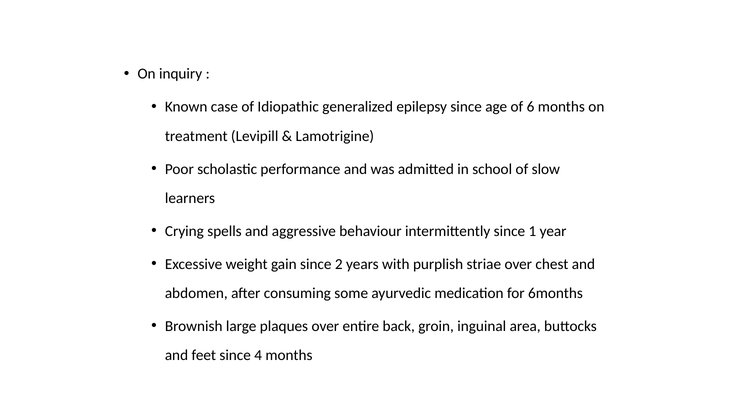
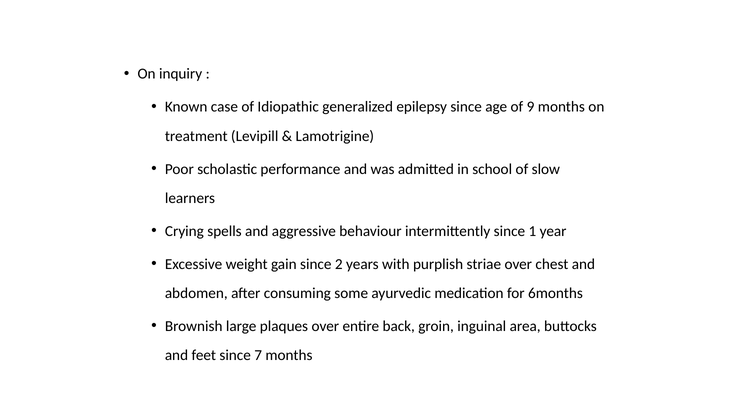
6: 6 -> 9 (531, 107)
4: 4 -> 7 (258, 355)
